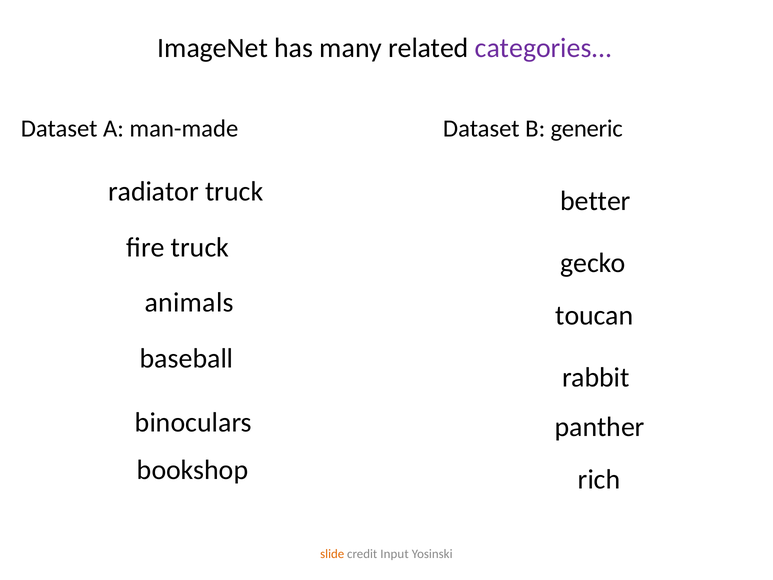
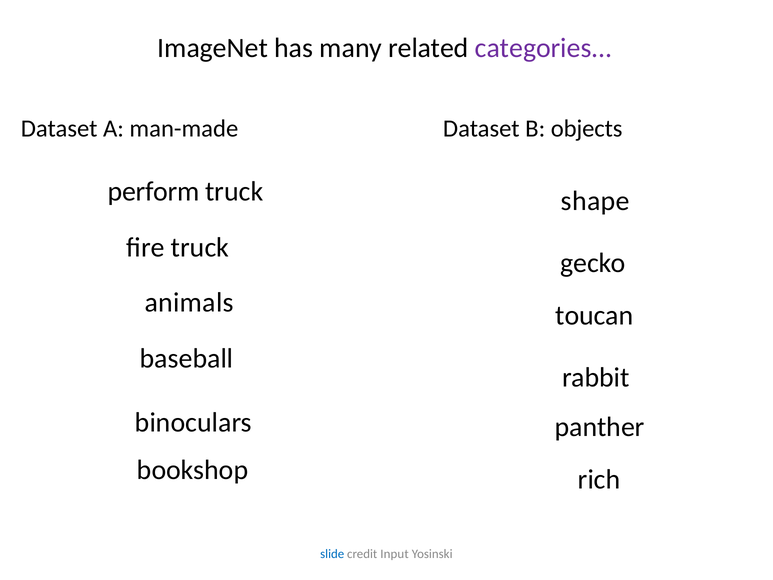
generic: generic -> objects (587, 129)
radiator: radiator -> perform (154, 192)
better: better -> shape (595, 201)
slide colour: orange -> blue (332, 554)
